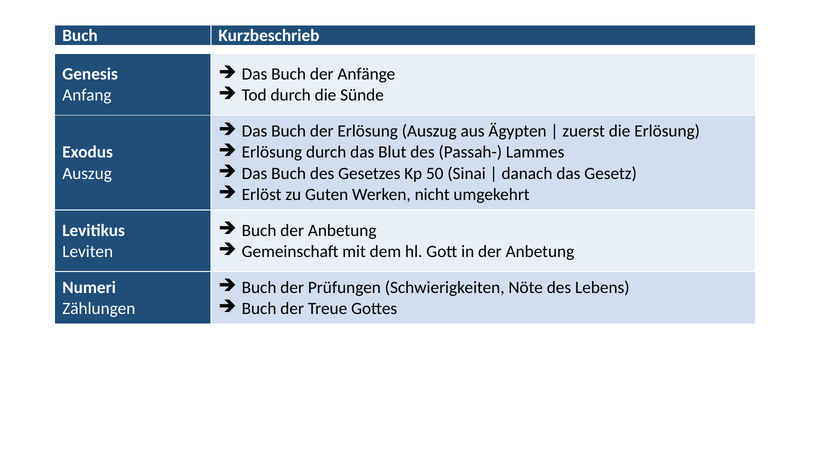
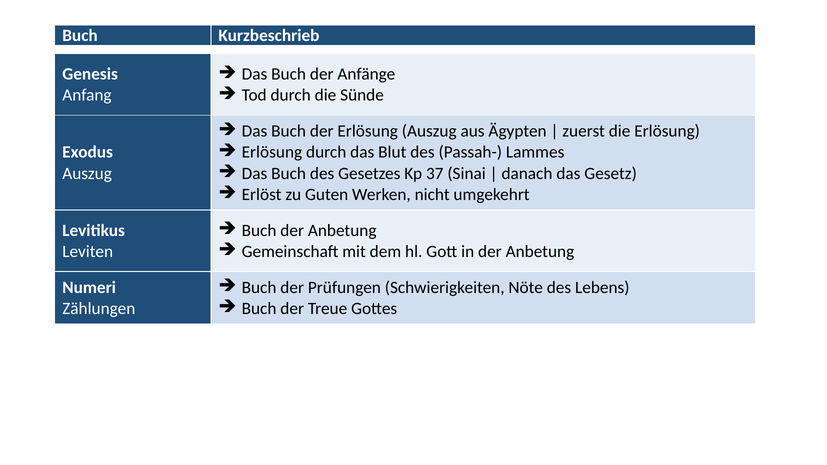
50: 50 -> 37 (435, 173)
